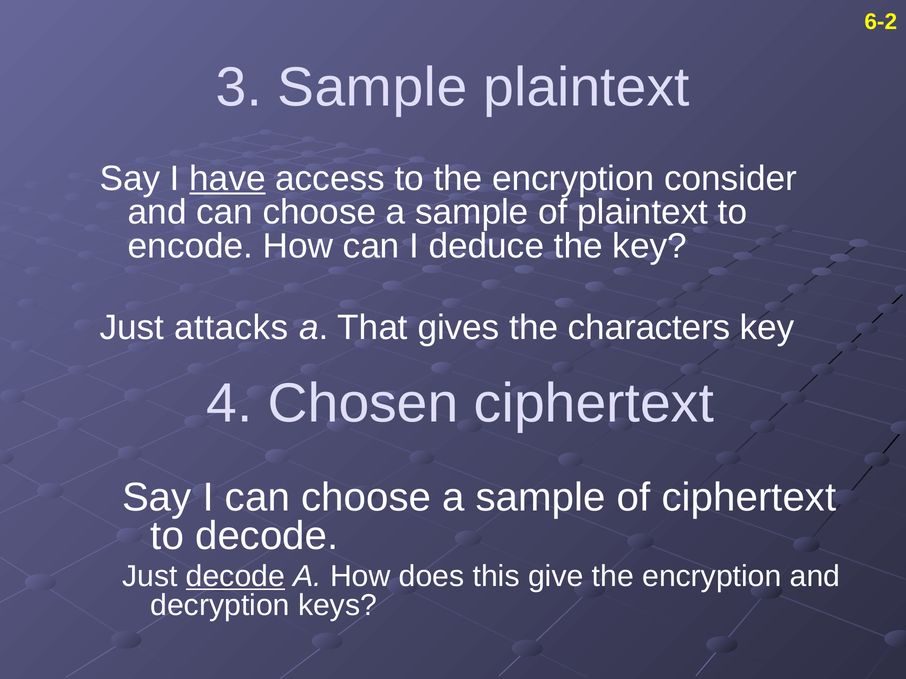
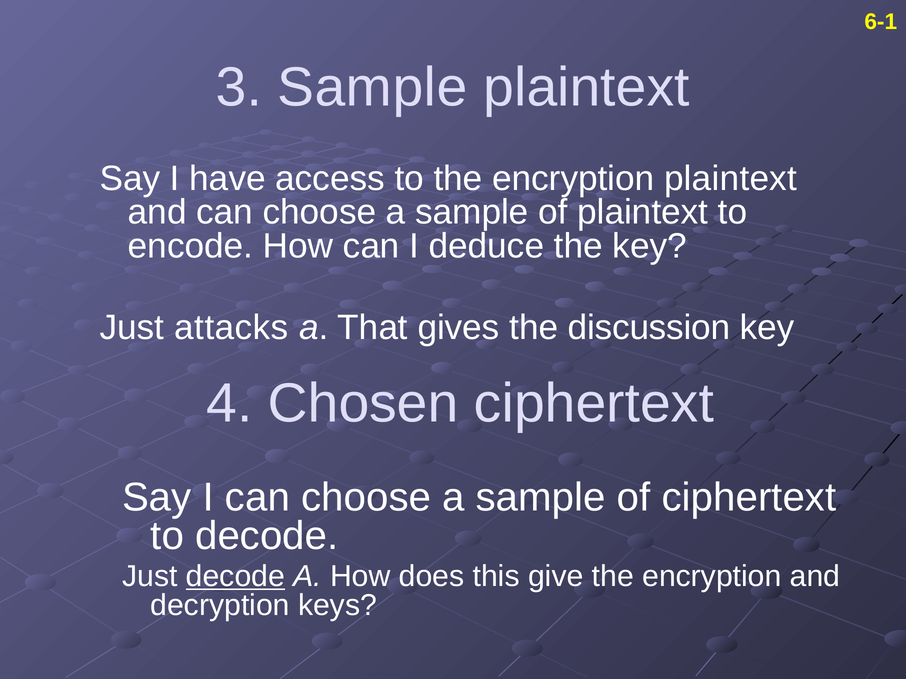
6-2: 6-2 -> 6-1 (881, 22)
have underline: present -> none (228, 179)
encryption consider: consider -> plaintext (730, 179)
characters: characters -> discussion (649, 328)
